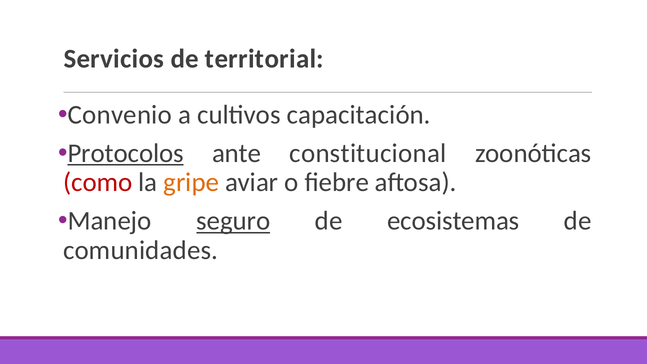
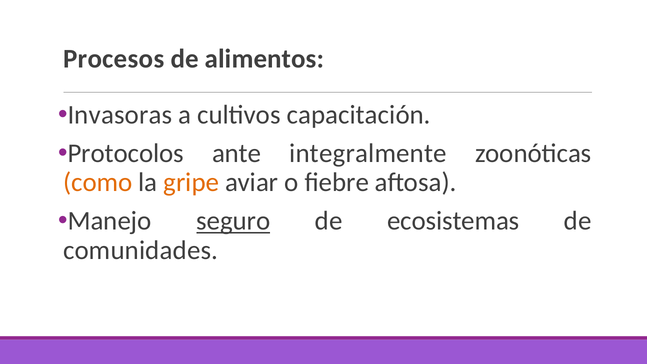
Servicios: Servicios -> Procesos (114, 59)
territorial: territorial -> alimentos (265, 59)
Convenio: Convenio -> Invasoras (120, 115)
Protocolos underline: present -> none (126, 153)
constitucional: constitucional -> integralmente (368, 153)
como colour: red -> orange (98, 182)
